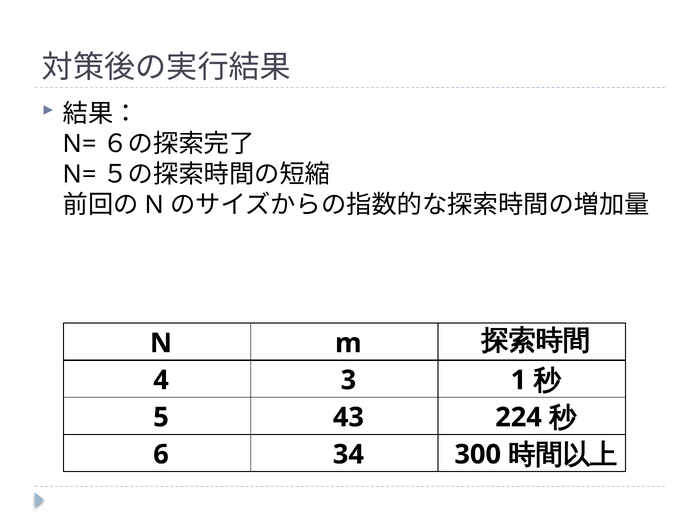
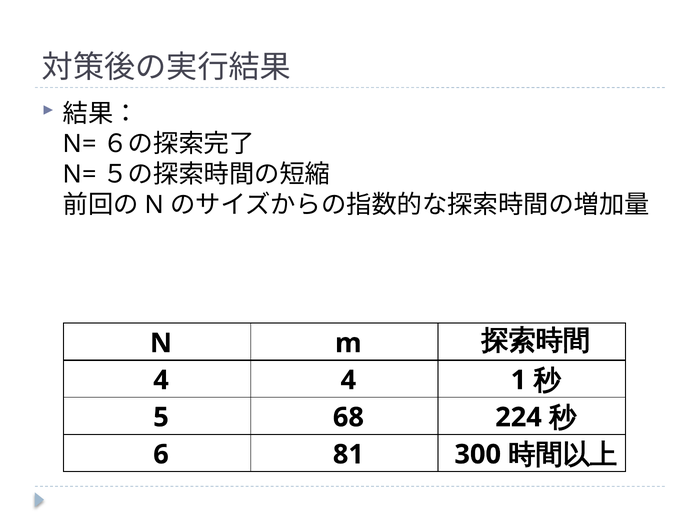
4 3: 3 -> 4 (348, 380)
43: 43 -> 68 (348, 417)
34: 34 -> 81 (348, 454)
